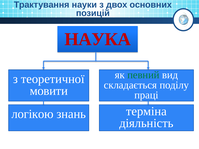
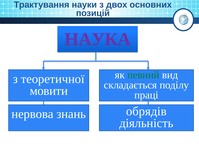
НАУКА colour: red -> purple (98, 39)
логікою: логікою -> нервова (32, 114)
терміна: терміна -> обрядів (146, 111)
